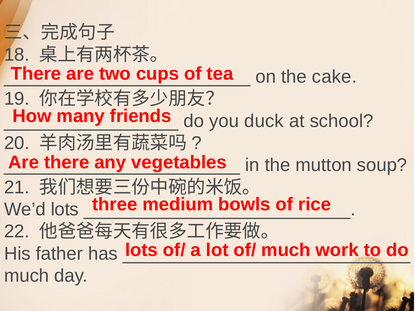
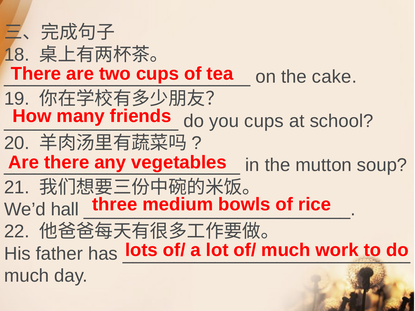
you duck: duck -> cups (264, 121)
We’d lots: lots -> hall (65, 210)
